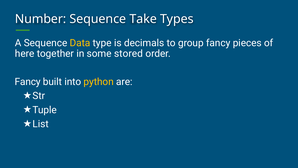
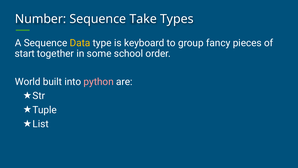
decimals: decimals -> keyboard (144, 43)
here: here -> start (25, 54)
stored: stored -> school (129, 54)
Fancy: Fancy -> World (28, 82)
python colour: yellow -> pink (99, 82)
